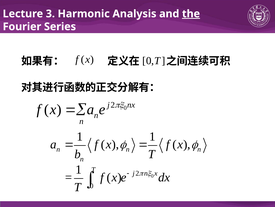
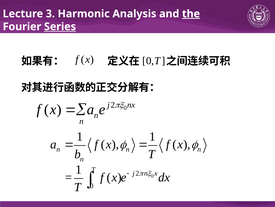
Series underline: none -> present (60, 27)
